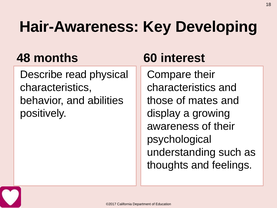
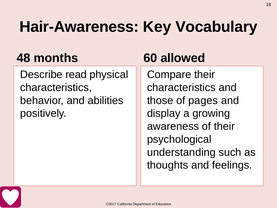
Developing: Developing -> Vocabulary (216, 27)
interest: interest -> allowed (183, 58)
mates: mates -> pages (203, 100)
